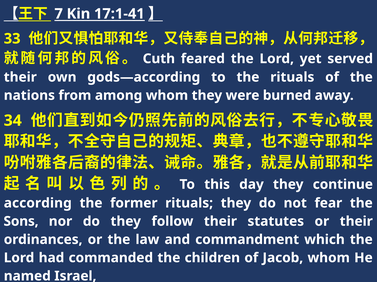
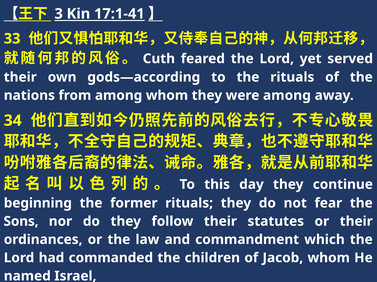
7: 7 -> 3 (59, 14)
were burned: burned -> among (287, 96)
according: according -> beginning (38, 204)
